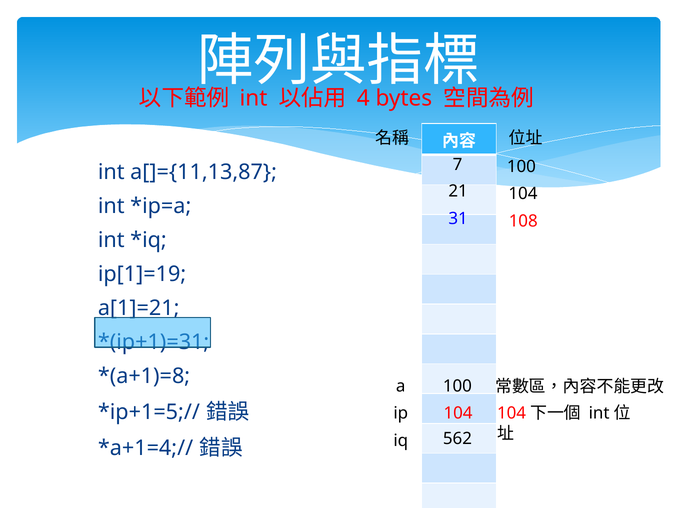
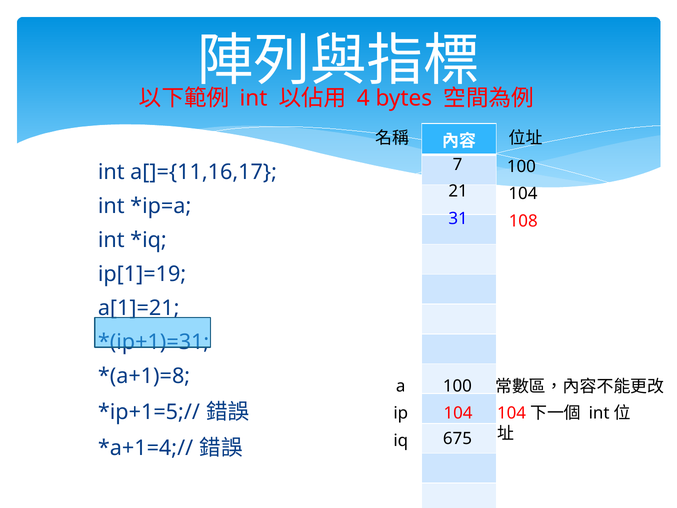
a[]={11,13,87: a[]={11,13,87 -> a[]={11,16,17 (204, 172)
562: 562 -> 675 (457, 438)
